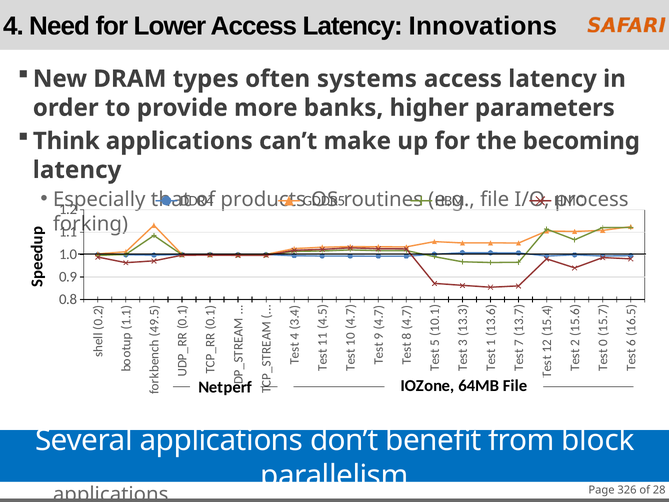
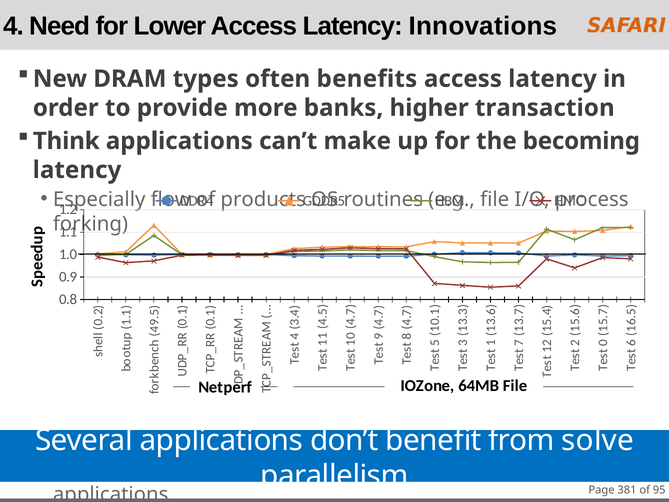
systems: systems -> benefits (367, 79)
parameters: parameters -> transaction (545, 108)
that: that -> flow (171, 199)
block: block -> solve (598, 440)
326: 326 -> 381 (627, 490)
28: 28 -> 95 (659, 490)
